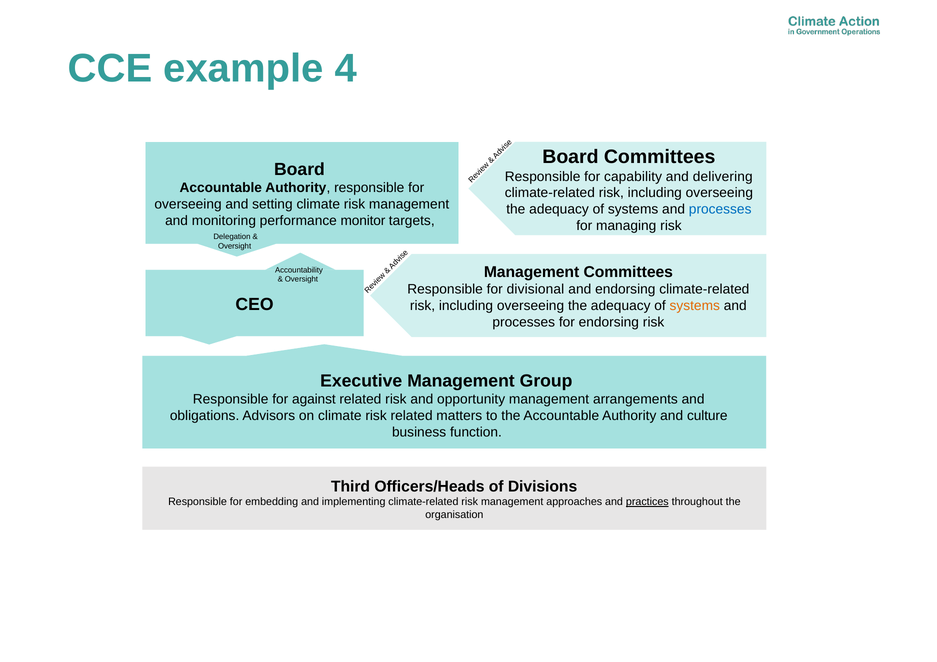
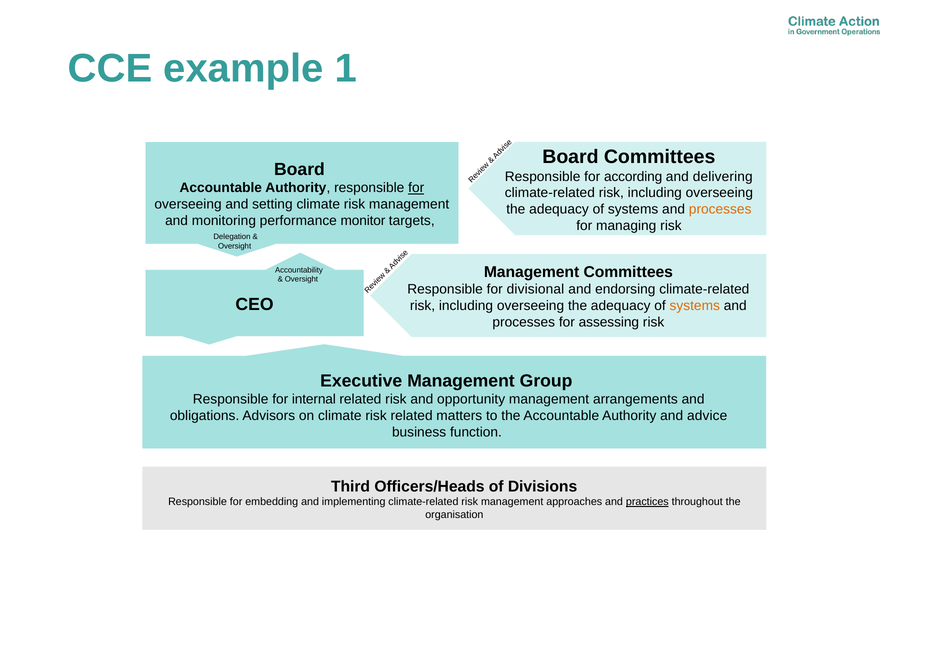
4: 4 -> 1 (346, 69)
capability: capability -> according (633, 177)
for underline: none -> present (416, 188)
processes colour: blue -> orange (720, 210)
for endorsing: endorsing -> assessing (609, 322)
against: against -> internal (314, 400)
culture: culture -> advice (707, 416)
